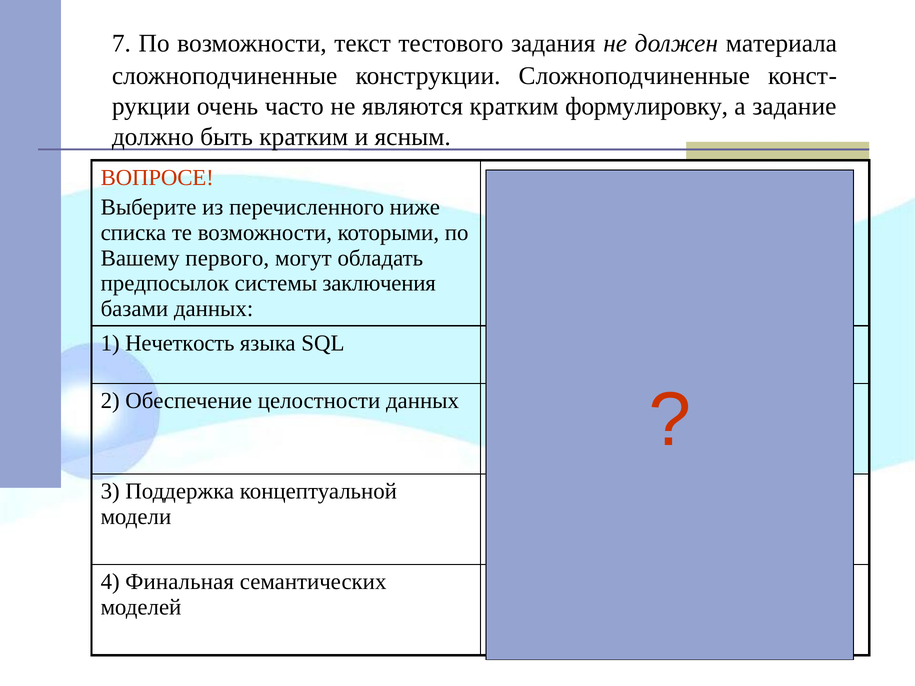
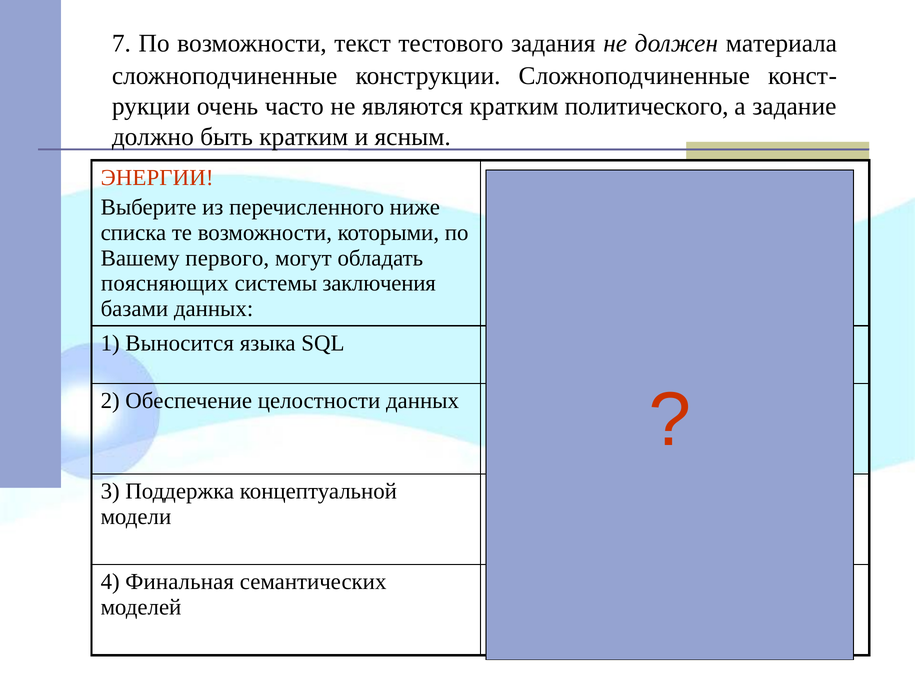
формулировку: формулировку -> политического (647, 107)
ВОПРОСЕ: ВОПРОСЕ -> ЭНЕРГИИ (157, 178)
предпосылок: предпосылок -> поясняющих (165, 283)
Нечеткость: Нечеткость -> Выносится (180, 343)
